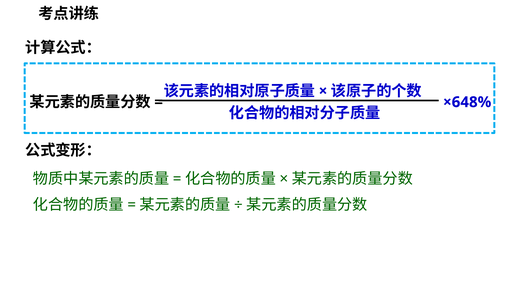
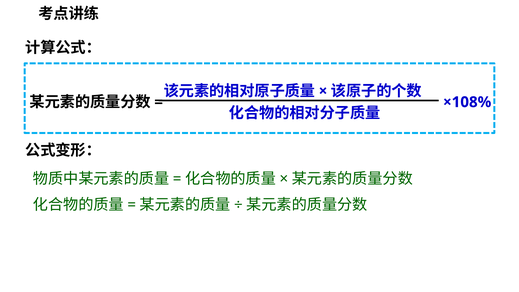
×648%: ×648% -> ×108% (467, 102)
